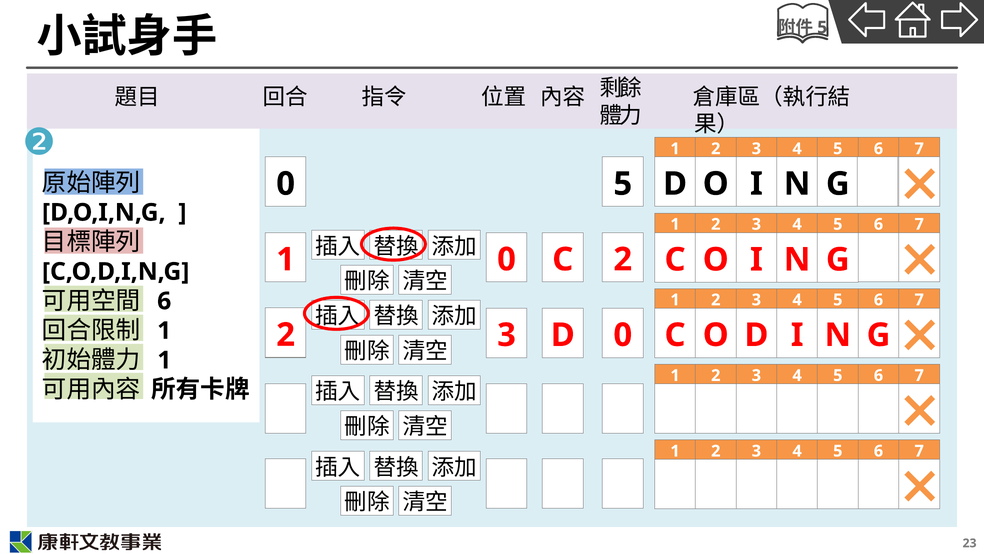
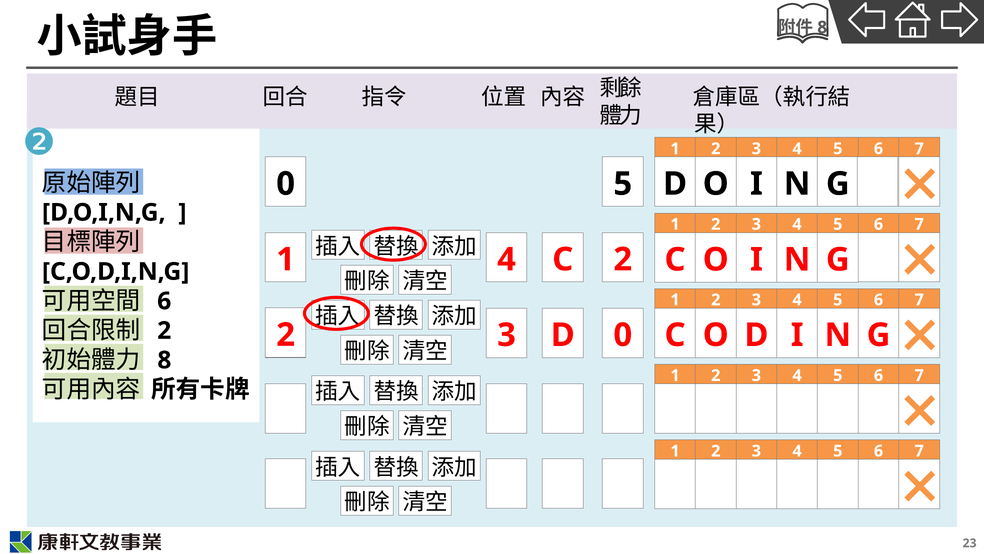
5: 5 -> 8 (822, 27)
1 0: 0 -> 4 (507, 259)
1: 1 -> 2 (164, 331)
1: 1 -> 8 (164, 360)
